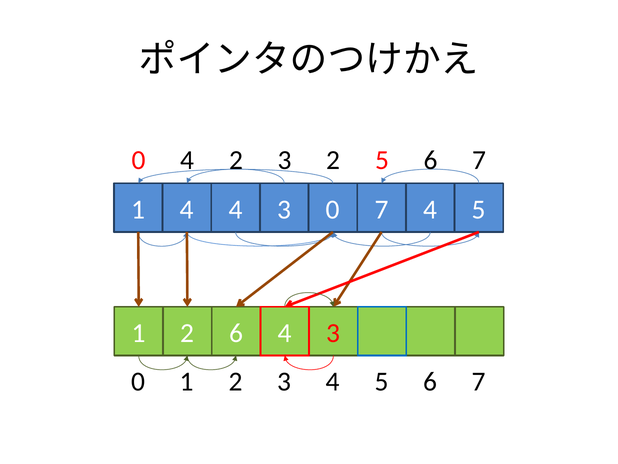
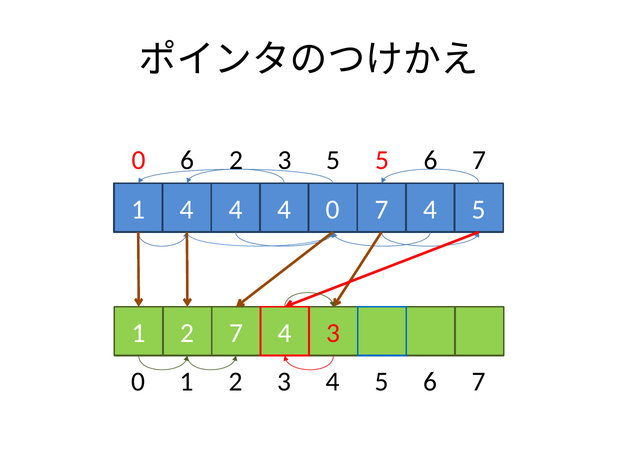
0 4: 4 -> 6 (187, 160)
3 2: 2 -> 5 (333, 160)
4 4 3: 3 -> 4 (284, 209)
2 6: 6 -> 7 (236, 333)
